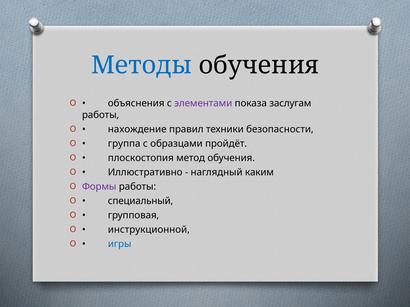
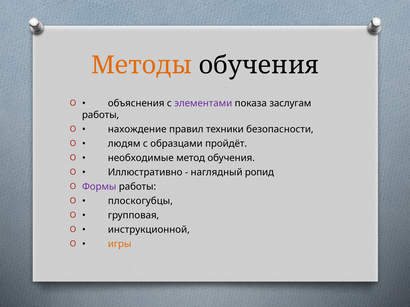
Методы colour: blue -> orange (142, 65)
группа: группа -> людям (124, 144)
плоскостопия: плоскостопия -> необходимые (141, 158)
каким: каким -> ропид (259, 173)
специальный: специальный -> плоскогубцы (140, 201)
игры colour: blue -> orange (120, 244)
